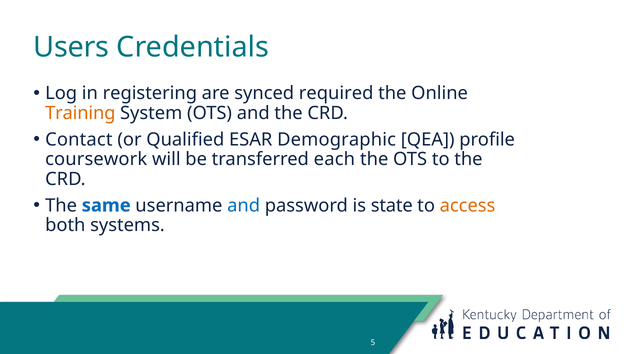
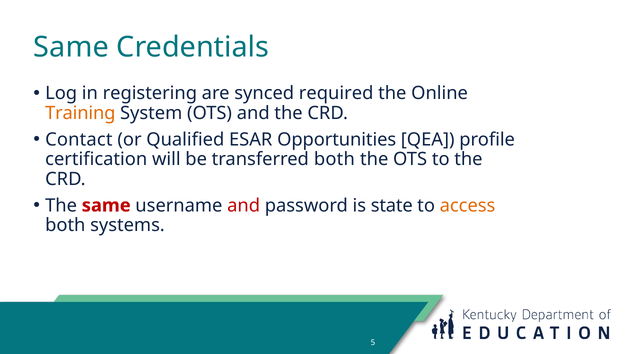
Users: Users -> Same (71, 47)
Demographic: Demographic -> Opportunities (337, 139)
coursework: coursework -> certification (96, 159)
transferred each: each -> both (334, 159)
same colour: blue -> red (106, 205)
and colour: blue -> red (244, 205)
